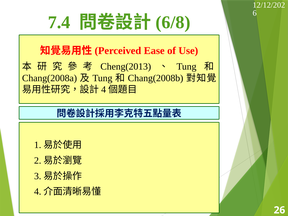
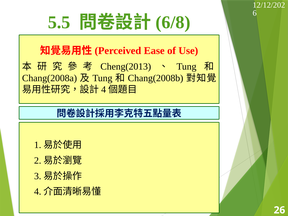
7.4: 7.4 -> 5.5 (59, 22)
